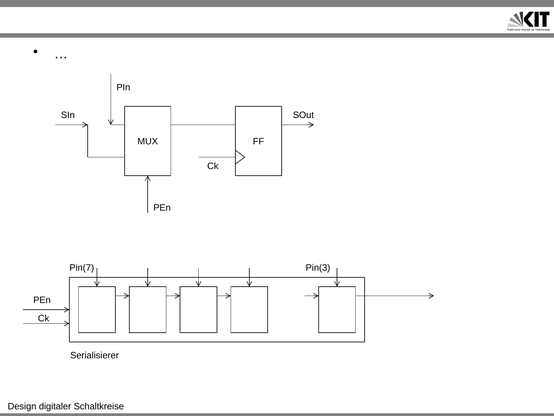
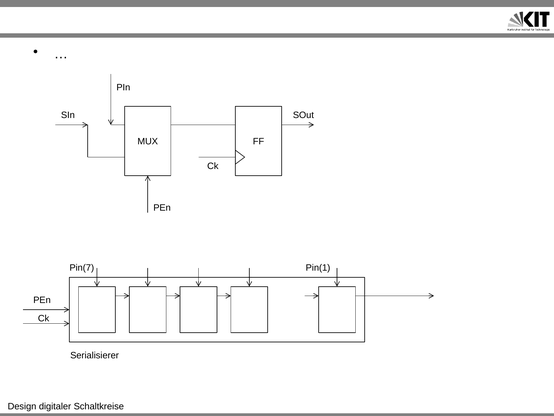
Pin(3: Pin(3 -> Pin(1 (318, 267)
